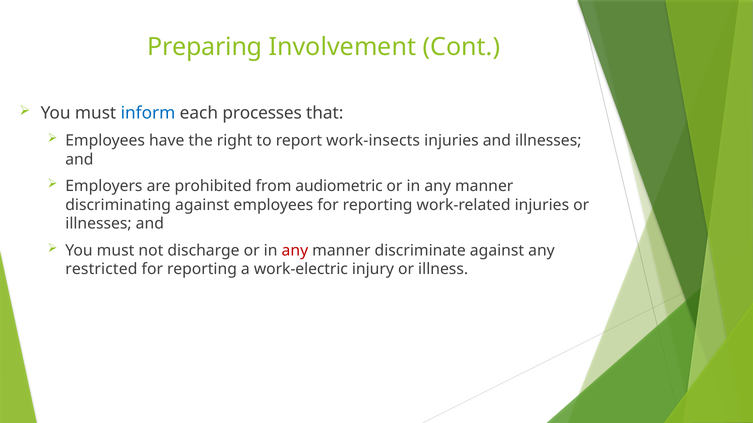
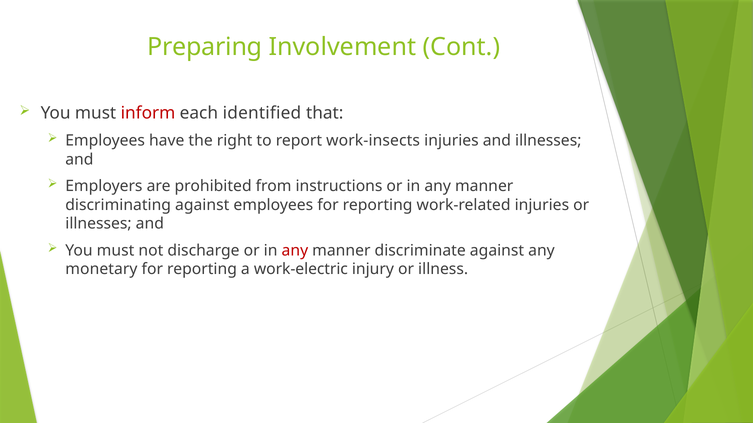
inform colour: blue -> red (148, 113)
processes: processes -> identified (262, 113)
audiometric: audiometric -> instructions (339, 186)
restricted: restricted -> monetary (101, 270)
